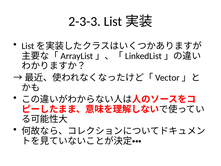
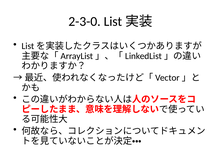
2-3-3: 2-3-3 -> 2-3-0 (85, 21)
